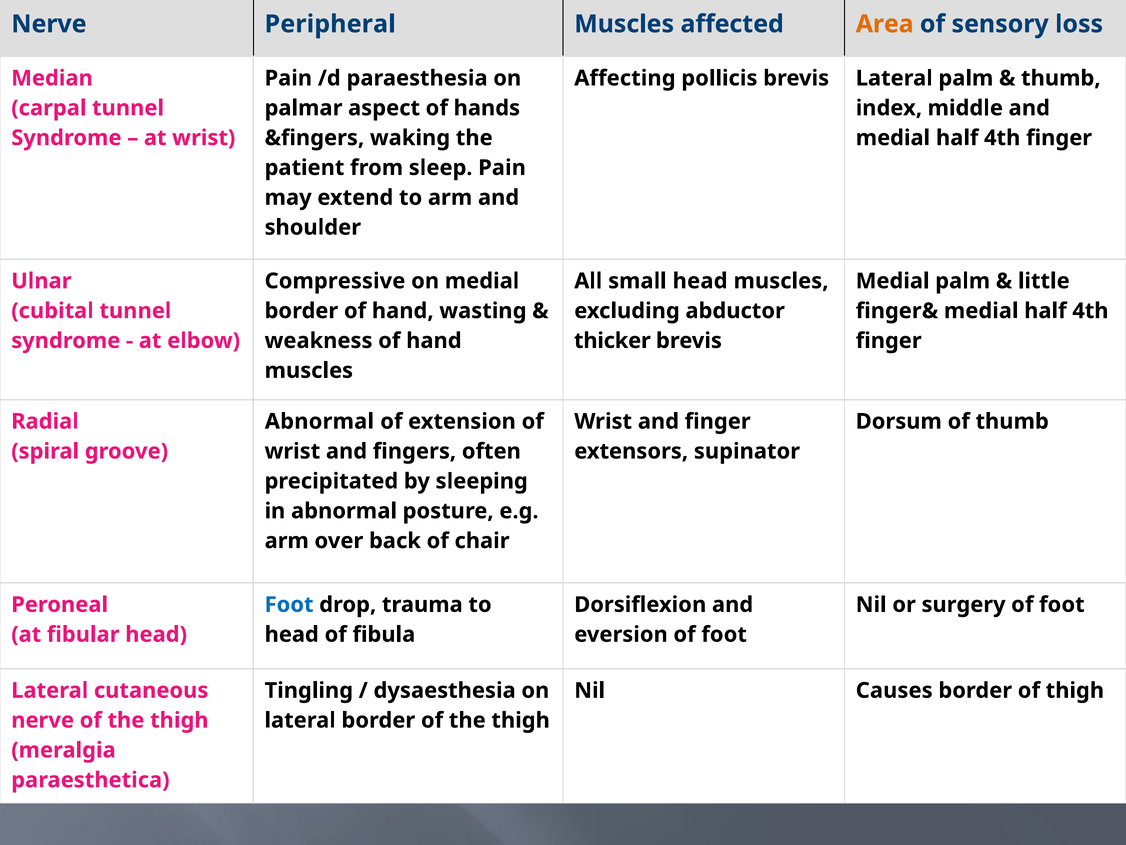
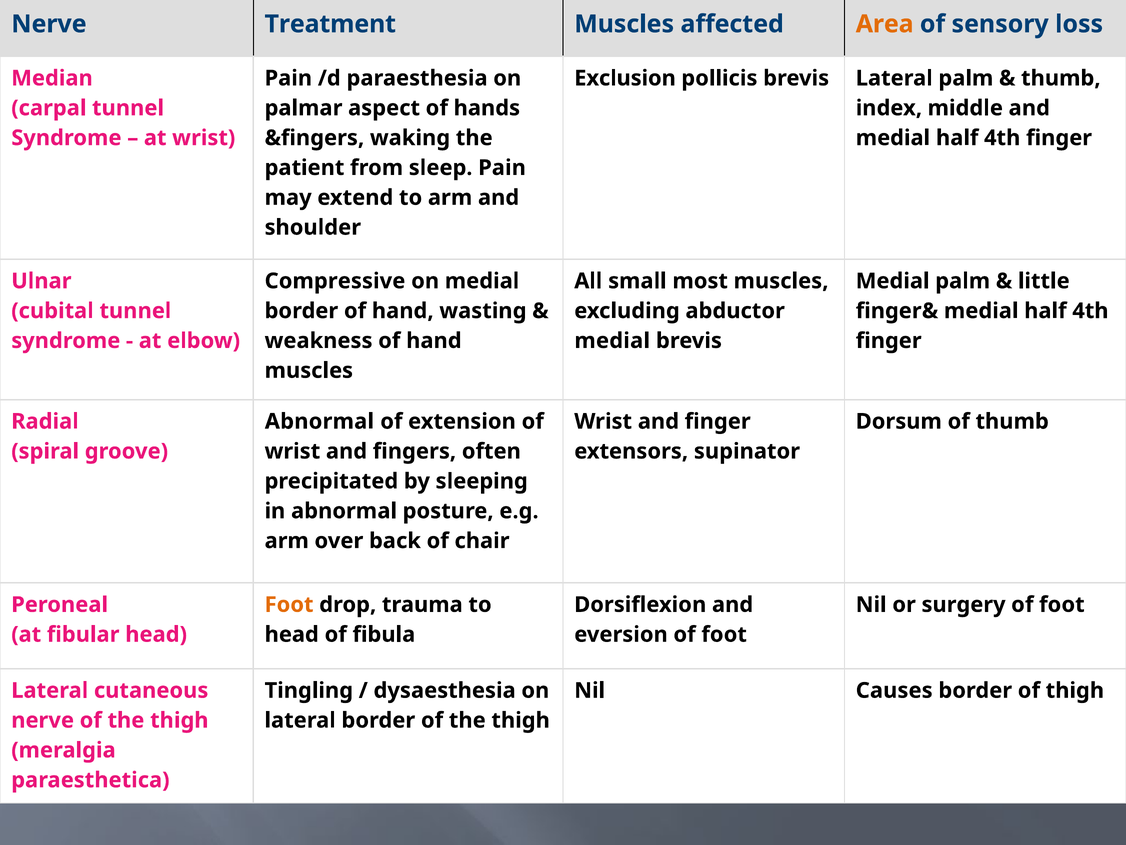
Peripheral: Peripheral -> Treatment (330, 24)
Affecting: Affecting -> Exclusion (625, 78)
small head: head -> most (700, 281)
thicker: thicker -> medial (612, 341)
Foot colour: blue -> orange (289, 604)
